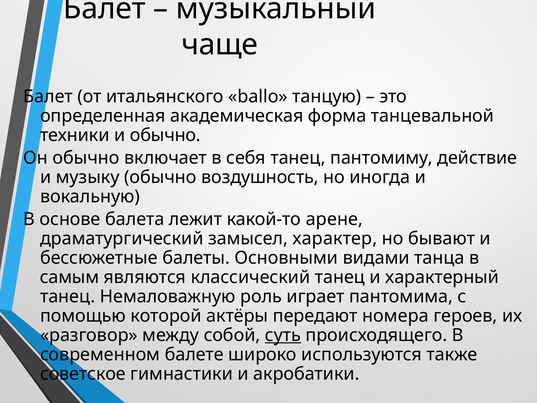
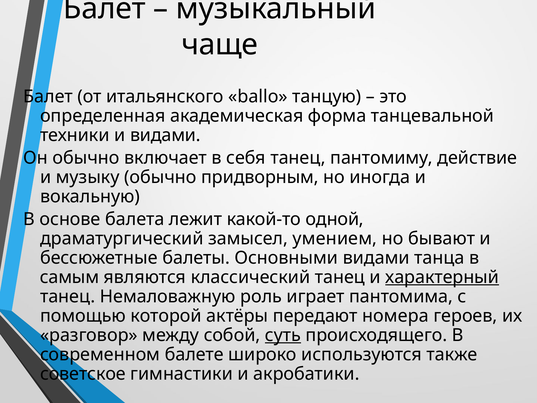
и обычно: обычно -> видами (165, 135)
воздушность: воздушность -> придворным (260, 177)
арене: арене -> одной (335, 219)
характер: характер -> умением (335, 238)
характерный underline: none -> present (442, 277)
